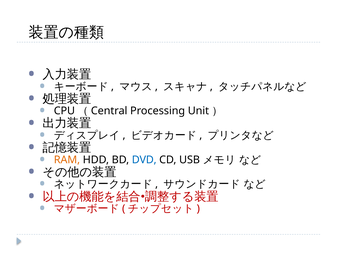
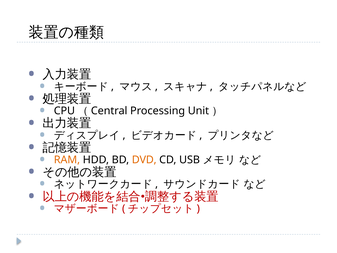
DVD colour: blue -> orange (144, 160)
